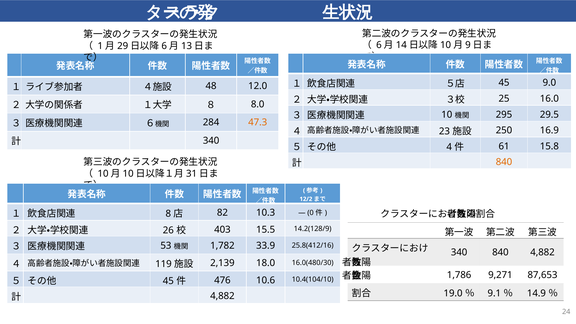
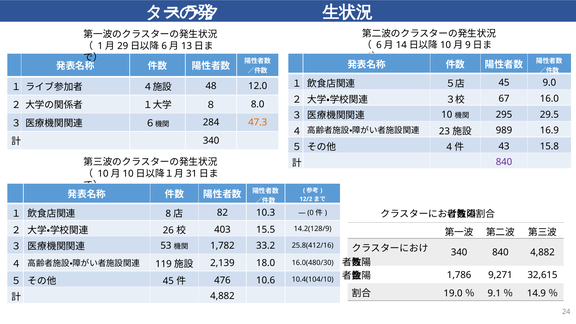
25: 25 -> 67 (504, 99)
250: 250 -> 989 (504, 130)
61: 61 -> 43 (504, 146)
840 colour: orange -> purple (504, 162)
33.9: 33.9 -> 33.2 (266, 246)
87,653: 87,653 -> 32,615 (542, 275)
